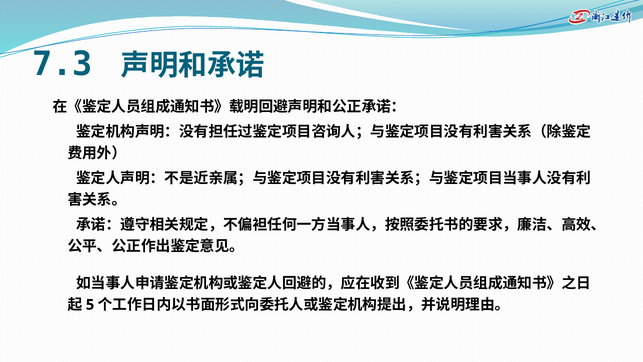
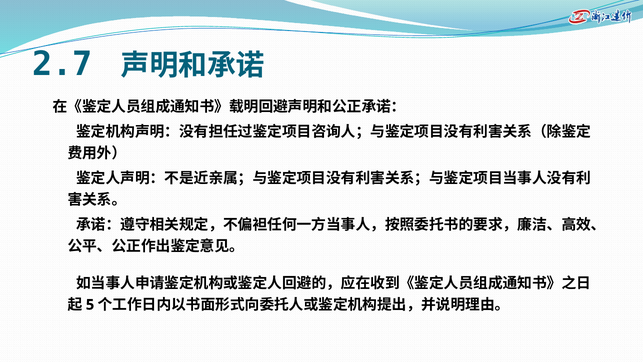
7.3: 7.3 -> 2.7 (62, 64)
